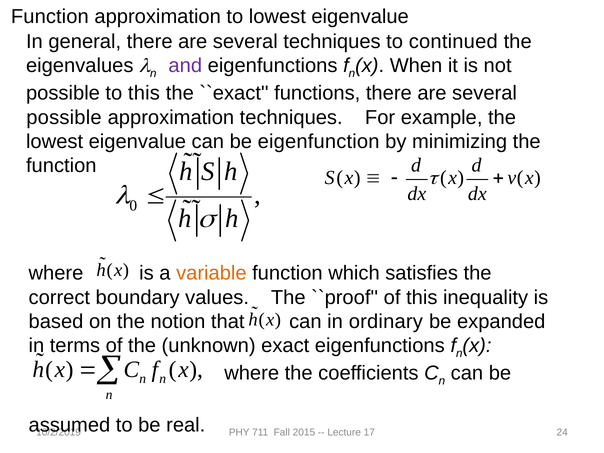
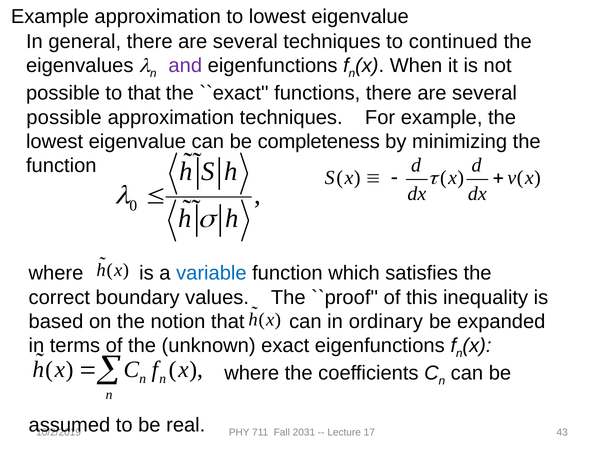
Function: Function -> Example (50, 16)
to this: this -> that (144, 93)
eigenfunction: eigenfunction -> completeness (319, 142)
variable colour: orange -> blue (211, 273)
2015: 2015 -> 2031 (304, 433)
24: 24 -> 43 (562, 433)
